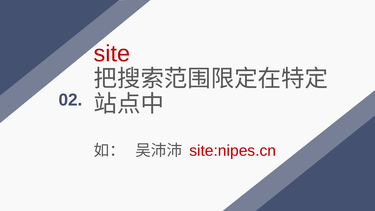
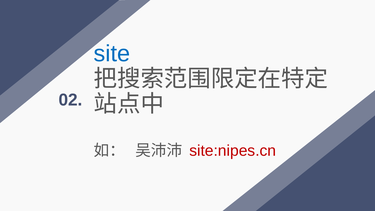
site colour: red -> blue (112, 54)
